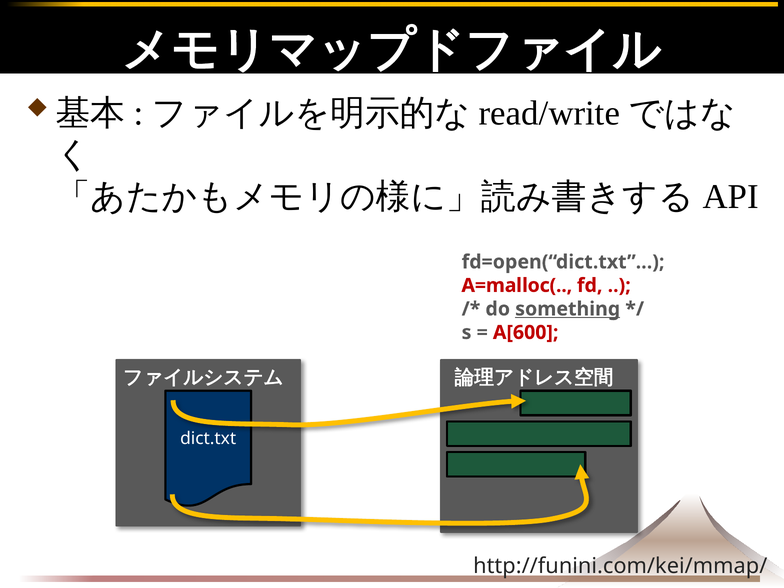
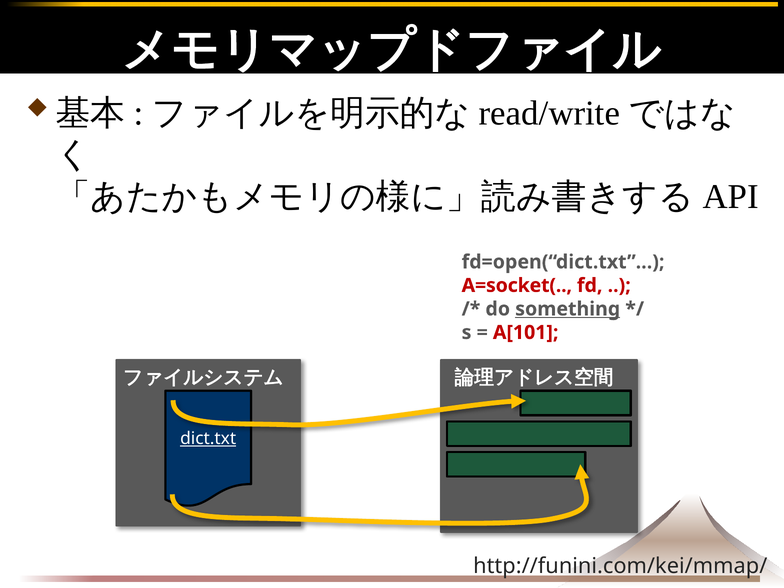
A=malloc(: A=malloc( -> A=socket( (517, 285)
A[600: A[600 -> A[101 (526, 333)
dict.txt underline: none -> present (208, 439)
